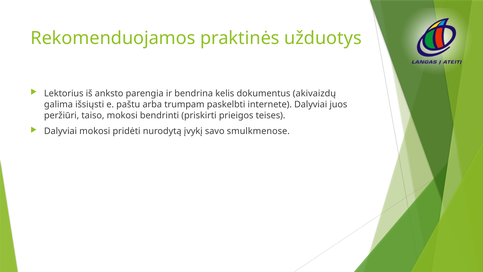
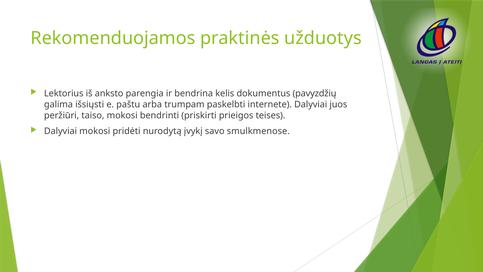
akivaizdų: akivaizdų -> pavyzdžių (314, 93)
